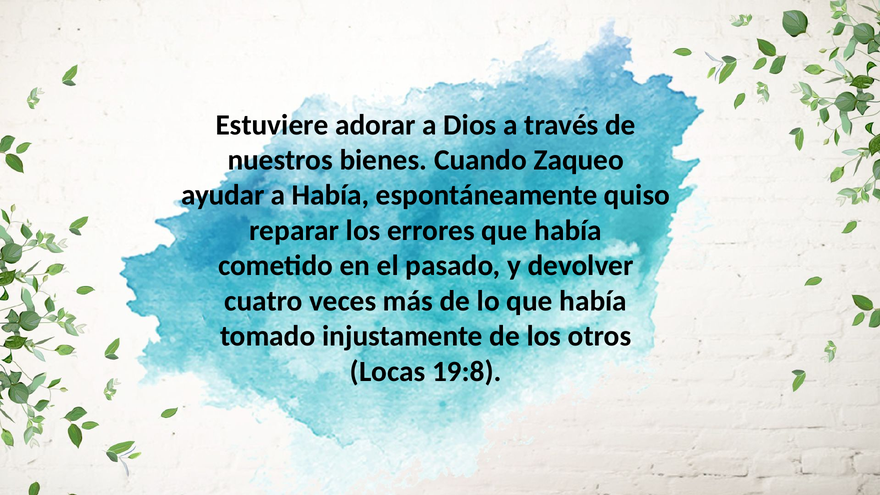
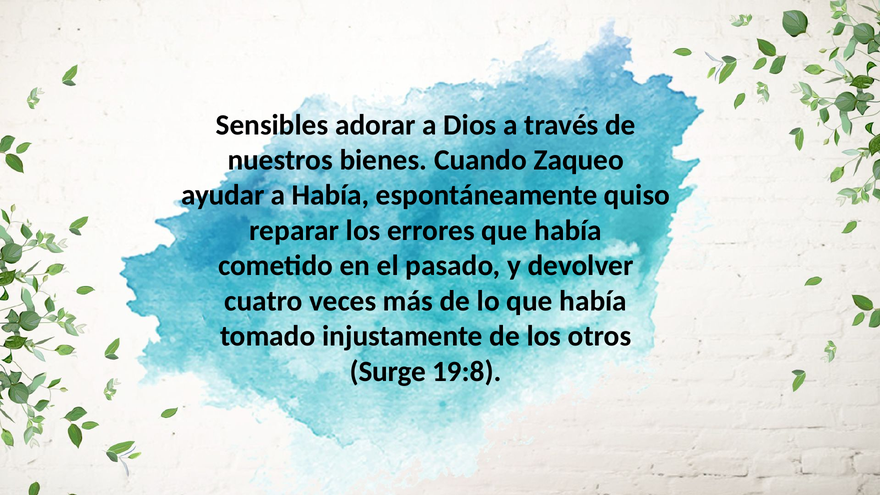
Estuviere: Estuviere -> Sensibles (272, 125)
Locas: Locas -> Surge (388, 371)
